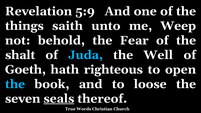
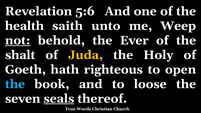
5:9: 5:9 -> 5:6 (85, 11)
things: things -> health (24, 26)
not underline: none -> present (18, 40)
Fear: Fear -> Ever (134, 40)
Juda colour: light blue -> yellow (86, 55)
Well: Well -> Holy (158, 55)
